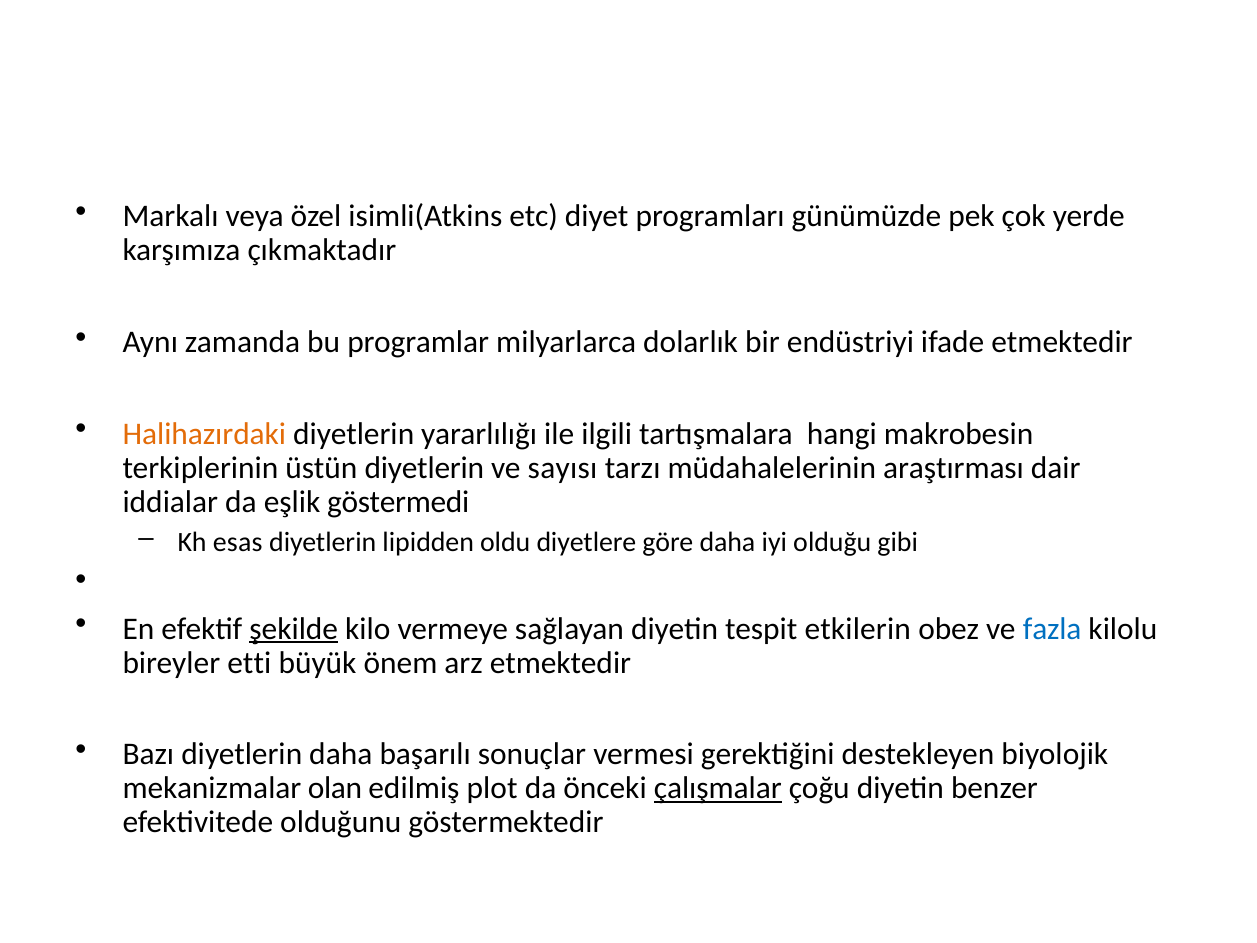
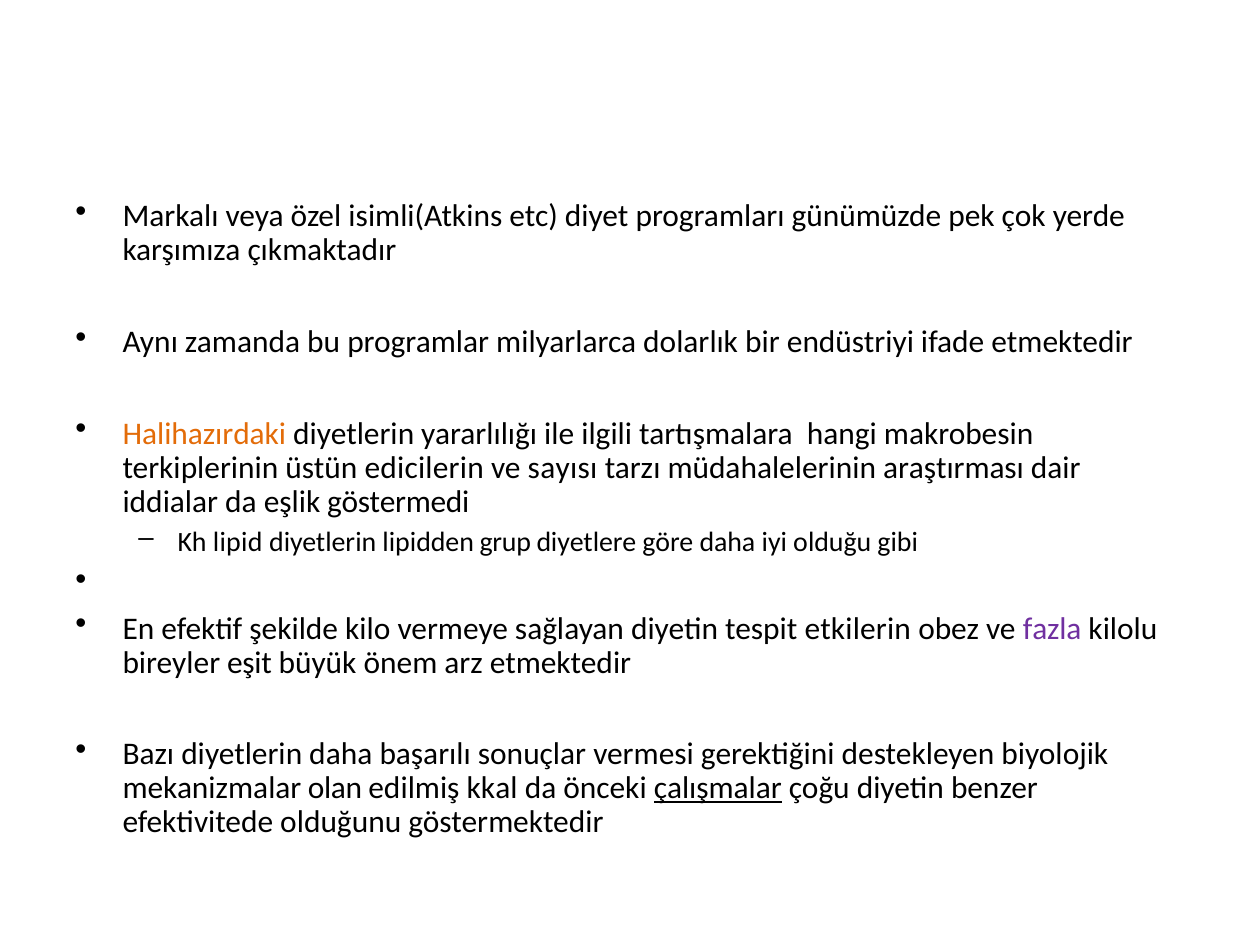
üstün diyetlerin: diyetlerin -> edicilerin (424, 468)
esas: esas -> lipid (238, 542)
oldu: oldu -> grup (505, 542)
şekilde underline: present -> none (294, 629)
fazla colour: blue -> purple (1052, 629)
etti: etti -> eşit (249, 663)
plot: plot -> kkal (492, 788)
